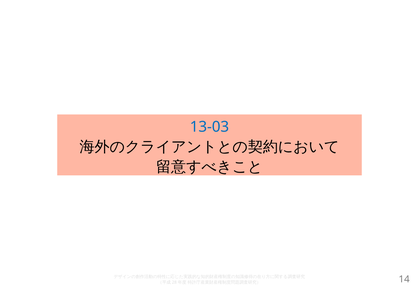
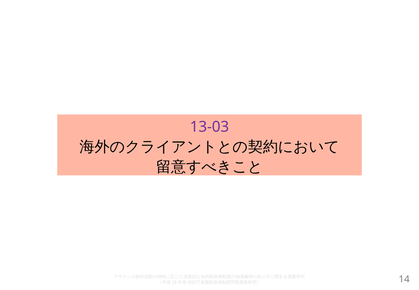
13-03 colour: blue -> purple (209, 127)
